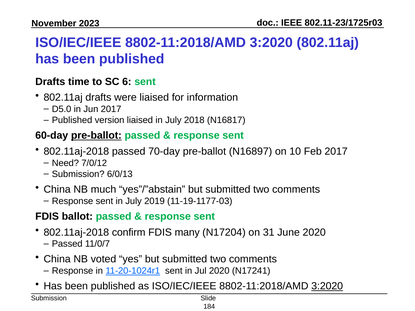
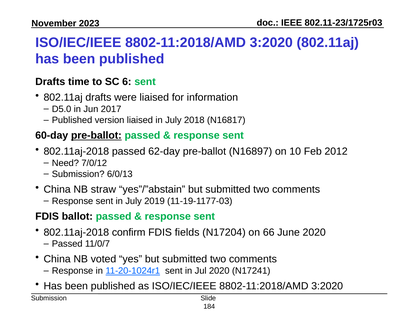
70-day: 70-day -> 62-day (164, 152)
Feb 2017: 2017 -> 2012 (336, 152)
much: much -> straw (103, 190)
many: many -> fields (187, 232)
31: 31 -> 66 (269, 232)
3:2020 underline: present -> none (327, 286)
